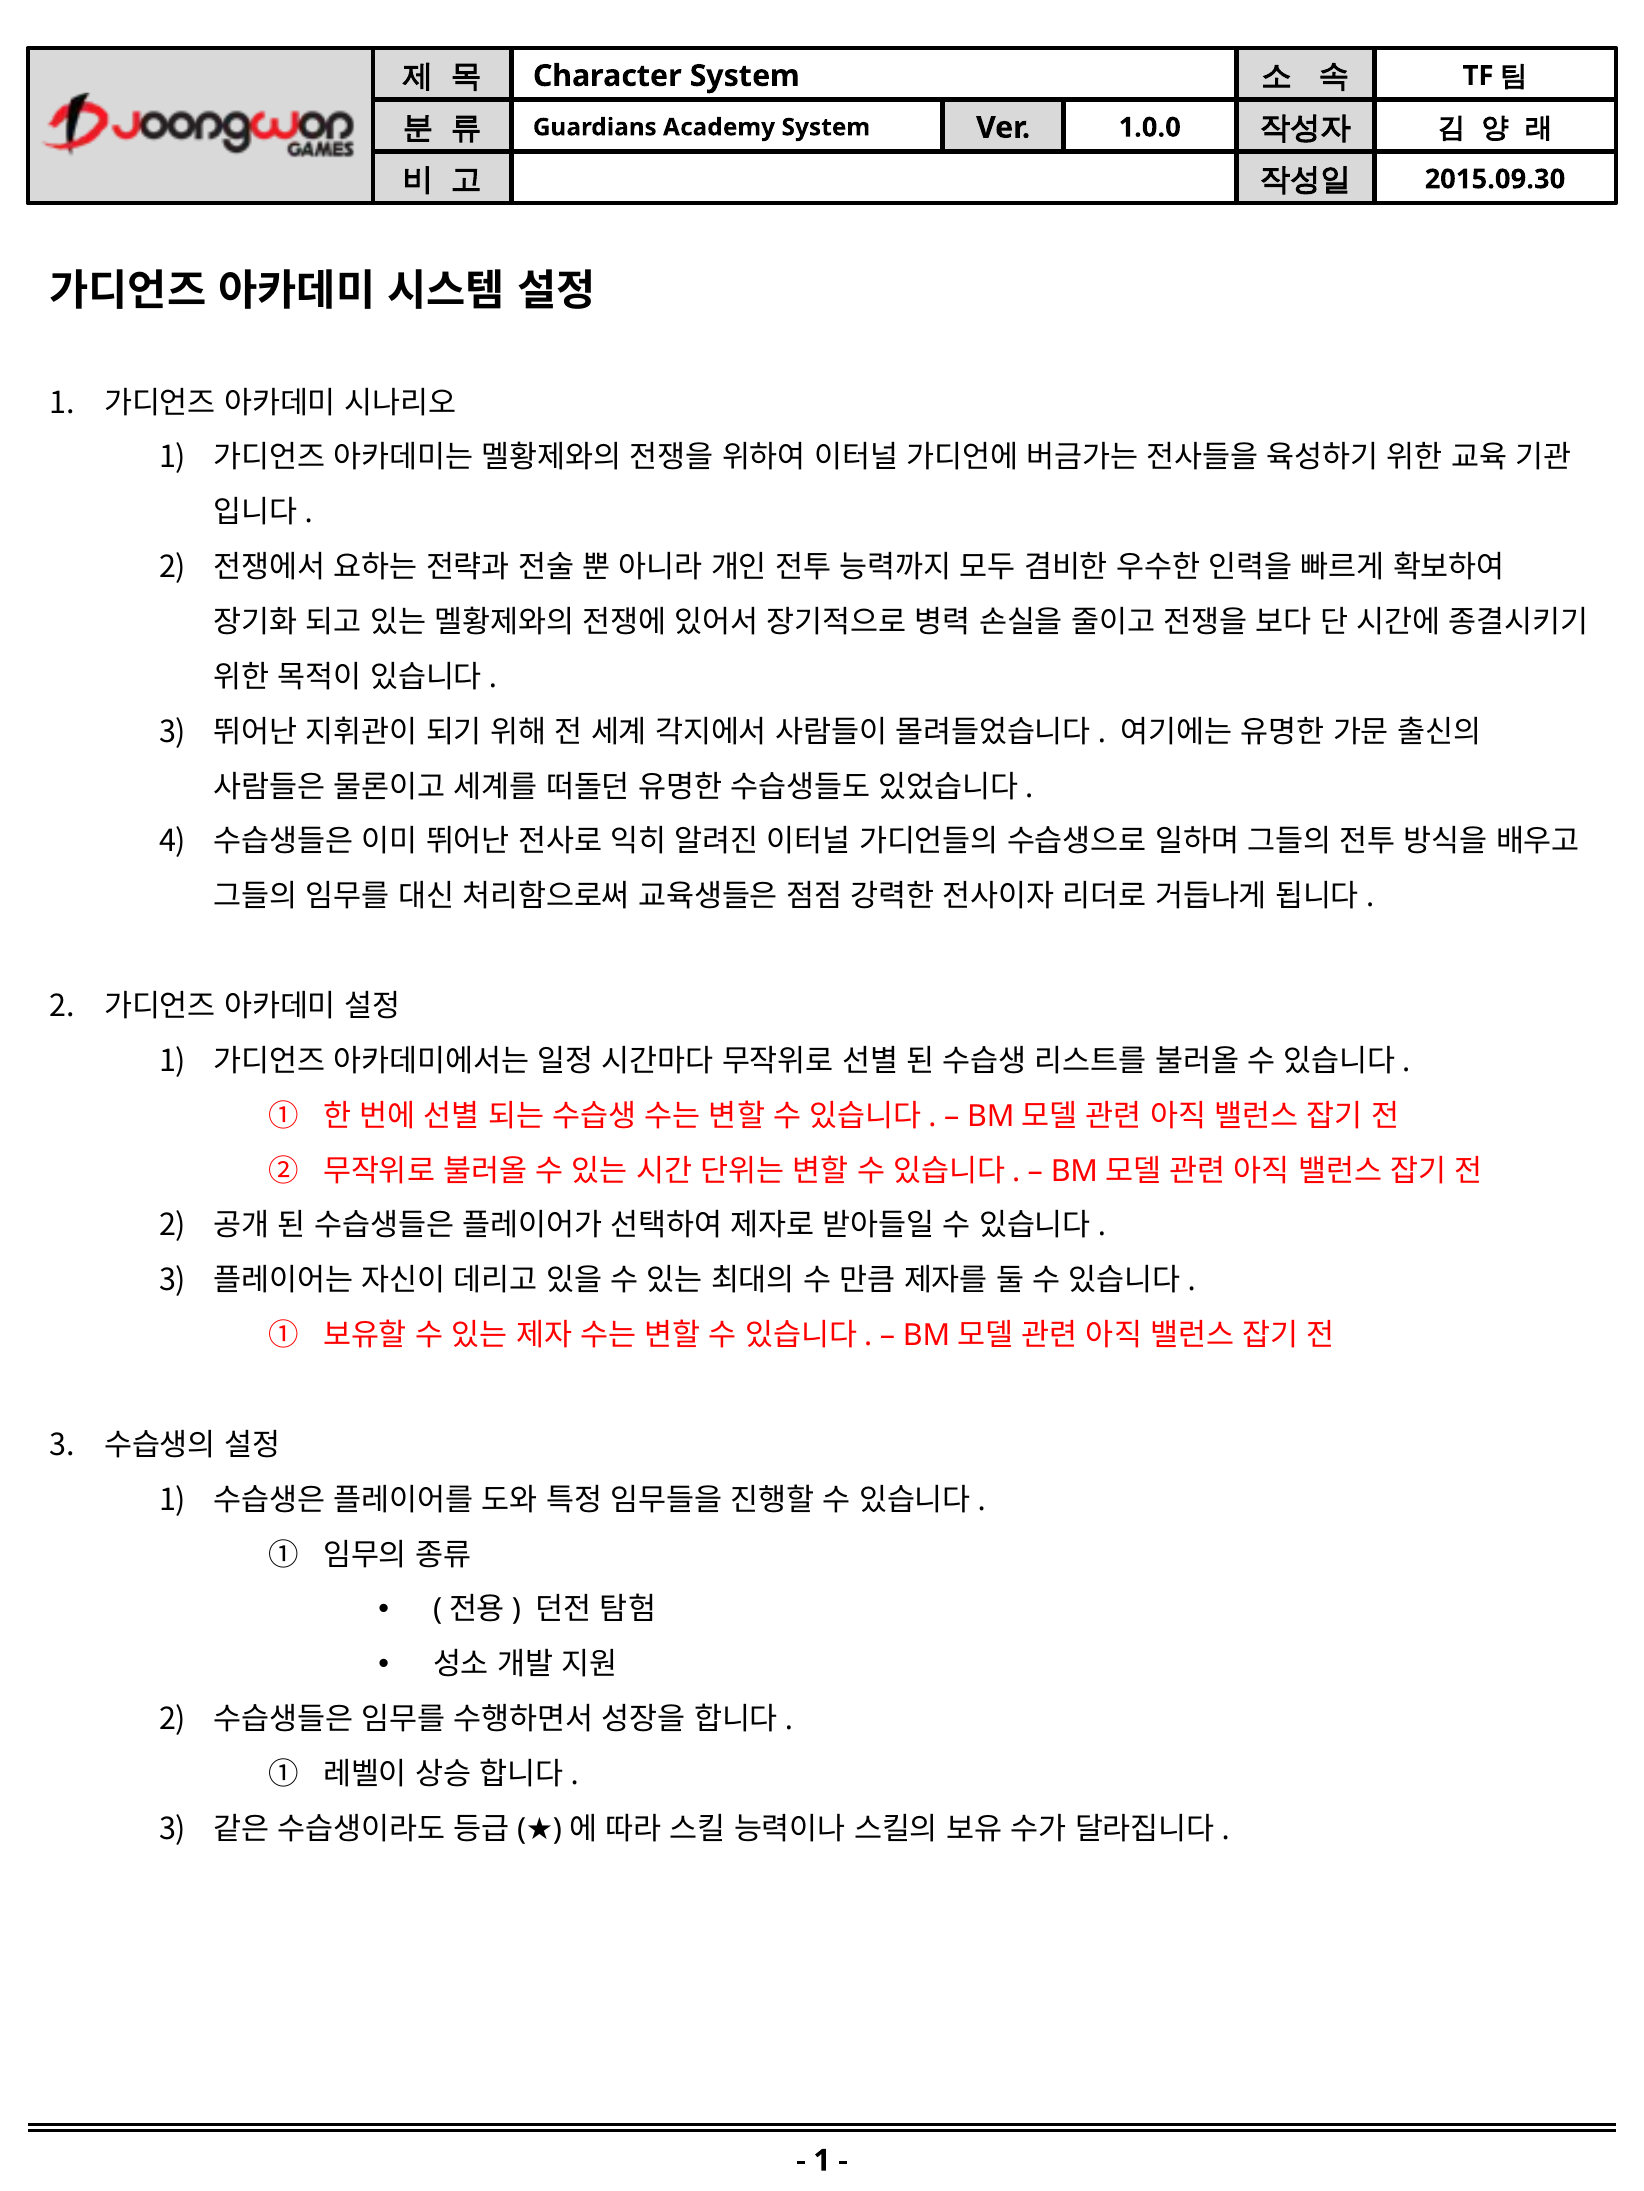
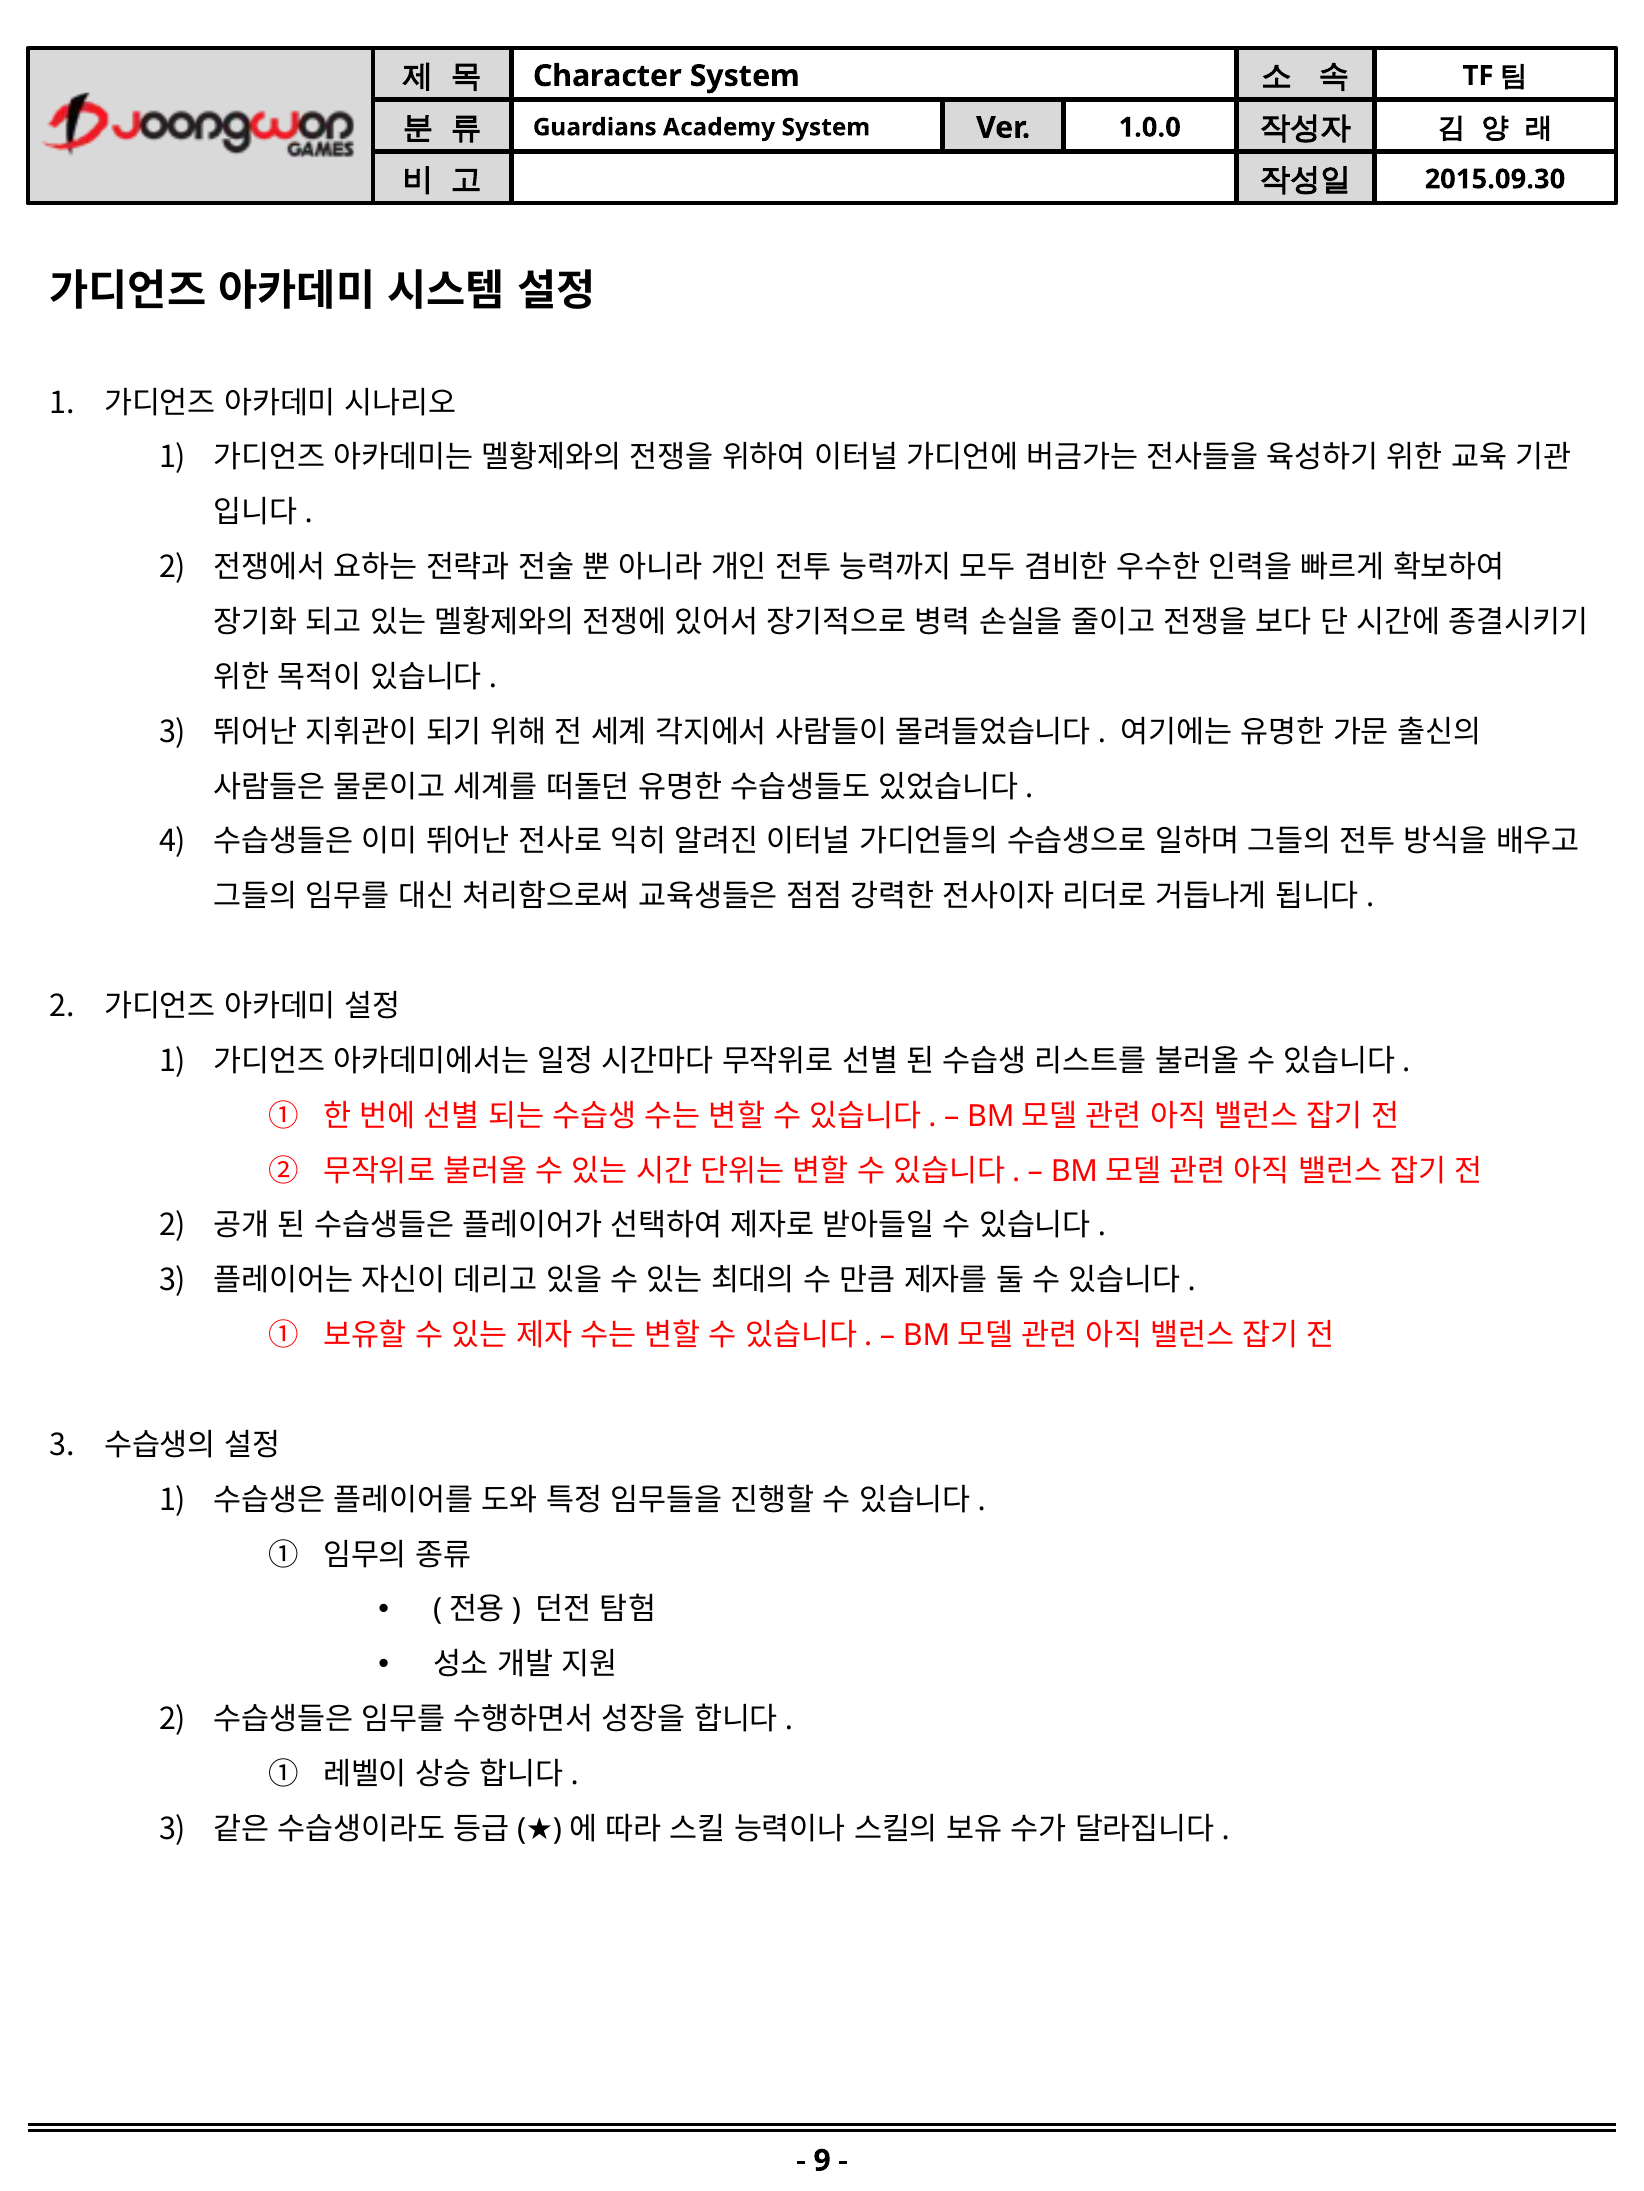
1: 1 -> 9 (822, 2162)
